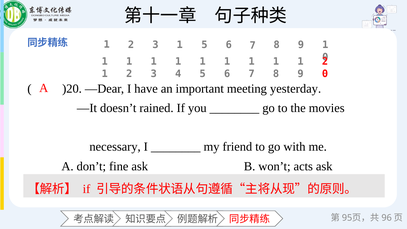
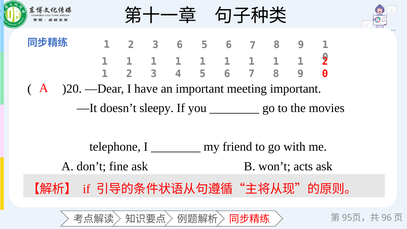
2 3 1: 1 -> 6 (180, 45)
meeting yesterday: yesterday -> important (296, 89)
rained: rained -> sleepy (157, 108)
necessary: necessary -> telephone (115, 147)
